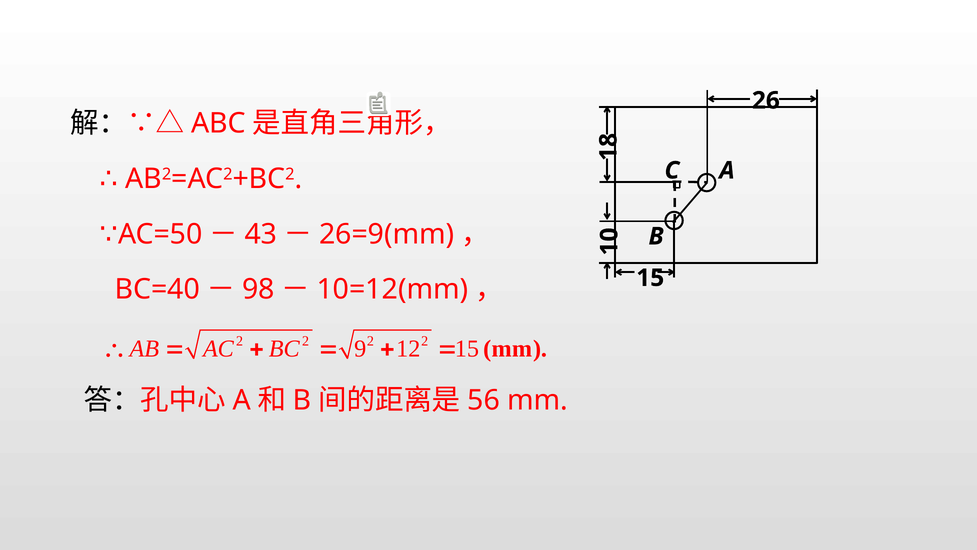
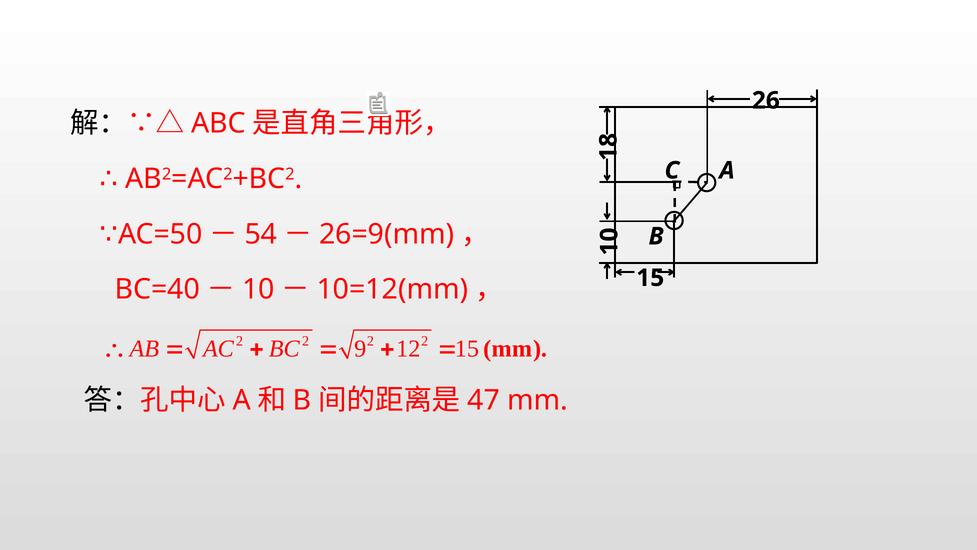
43: 43 -> 54 (261, 234)
98: 98 -> 10 (258, 289)
56: 56 -> 47 (484, 400)
